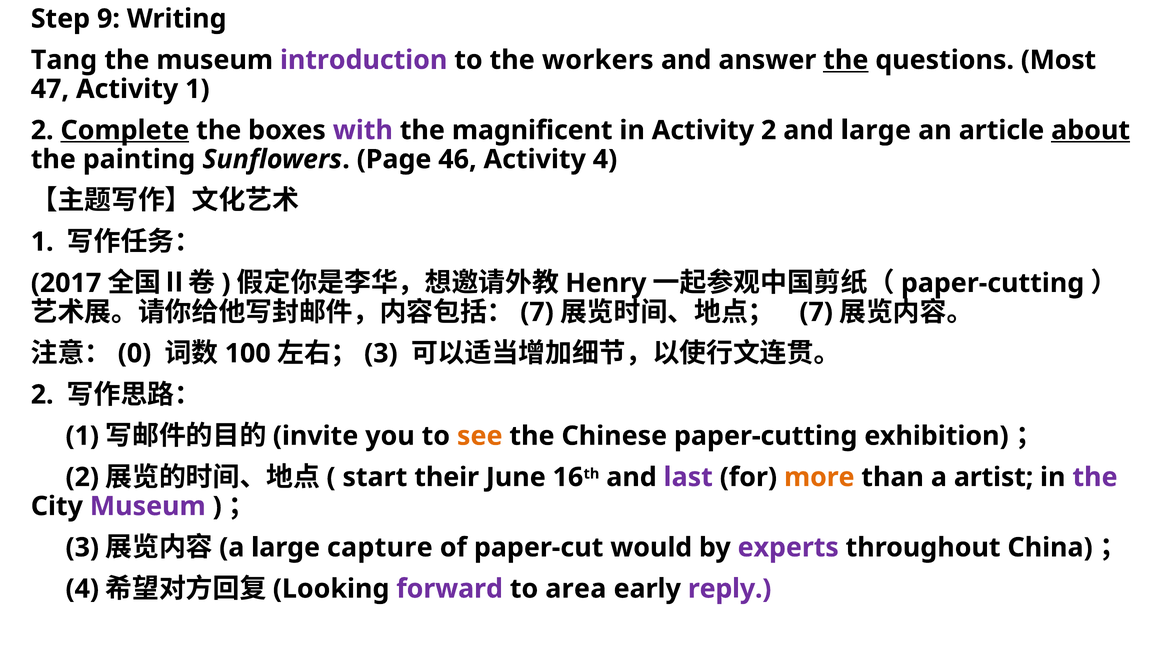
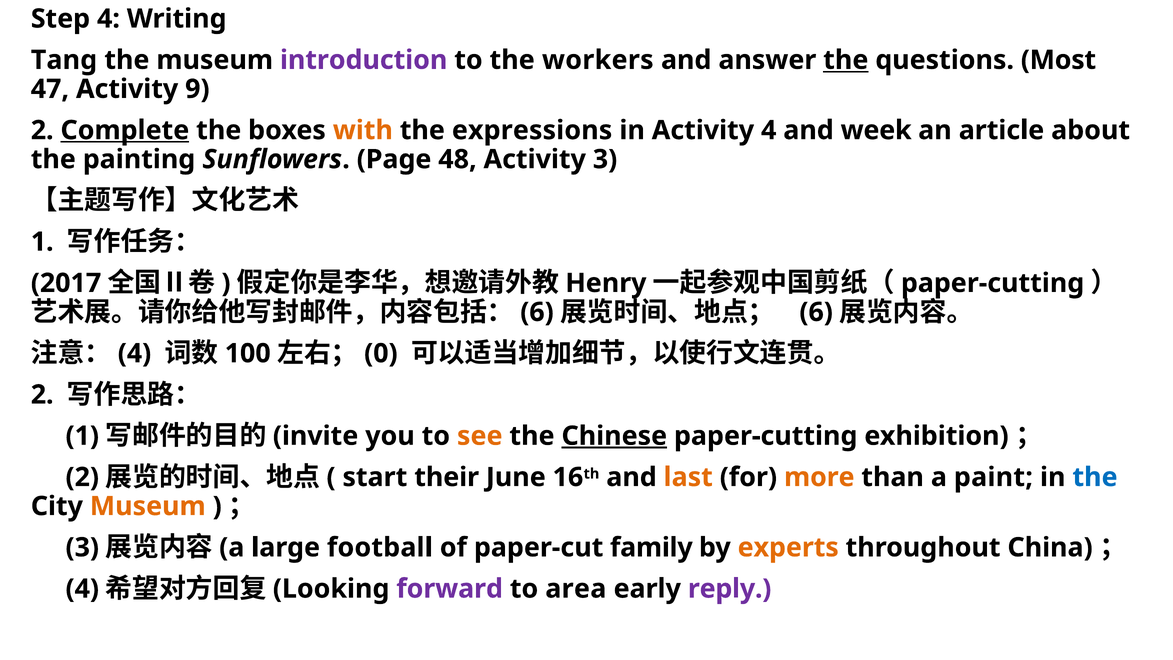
Step 9: 9 -> 4 (108, 19)
Activity 1: 1 -> 9 (197, 89)
with colour: purple -> orange (363, 130)
magnificent: magnificent -> expressions (532, 130)
Activity 2: 2 -> 4 (769, 130)
and large: large -> week (876, 130)
about underline: present -> none (1091, 130)
46: 46 -> 48 (457, 159)
Activity 4: 4 -> 3 (605, 159)
7: 7 -> 6 (537, 312)
7: 7 -> 6 (816, 312)
0: 0 -> 4 (134, 353)
3: 3 -> 0 (381, 353)
Chinese underline: none -> present (614, 436)
last colour: purple -> orange (688, 477)
artist: artist -> paint (993, 477)
the colour: purple -> blue (1095, 477)
Museum colour: purple -> orange (148, 506)
capture: capture -> football (380, 547)
would: would -> family (651, 547)
experts colour: purple -> orange (788, 547)
